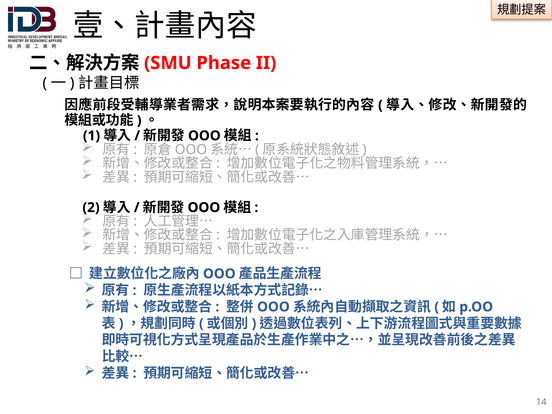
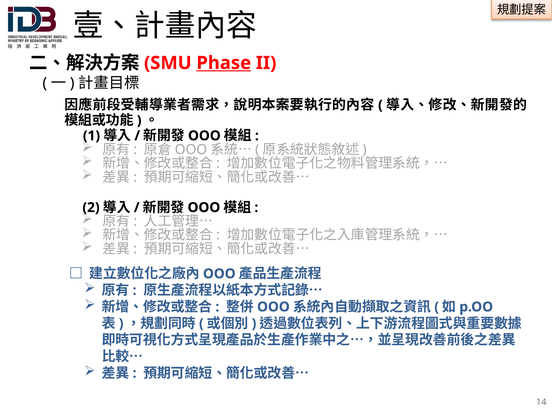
Phase underline: none -> present (224, 63)
